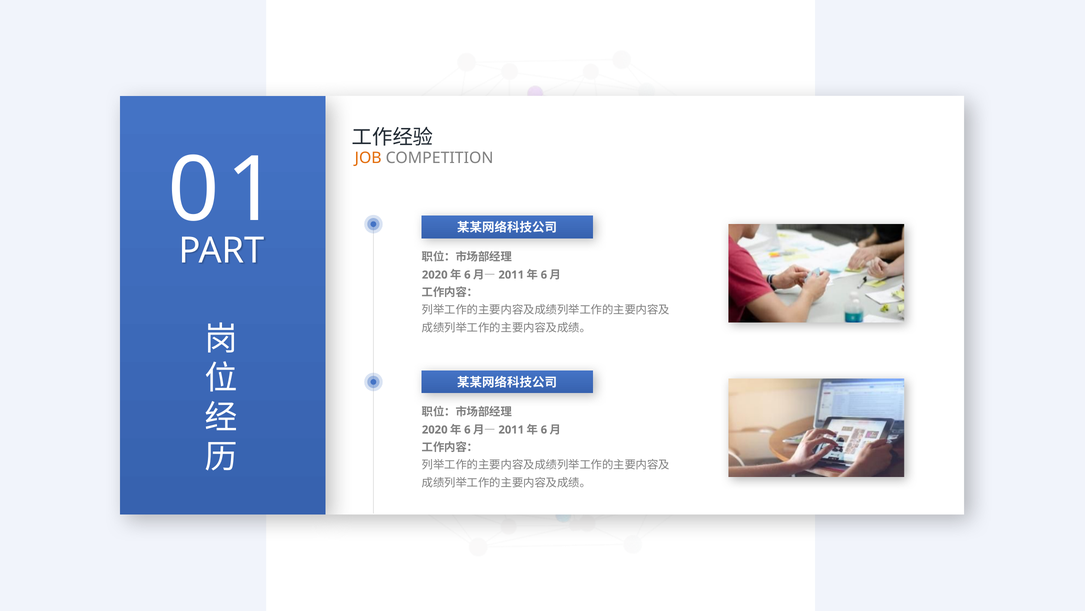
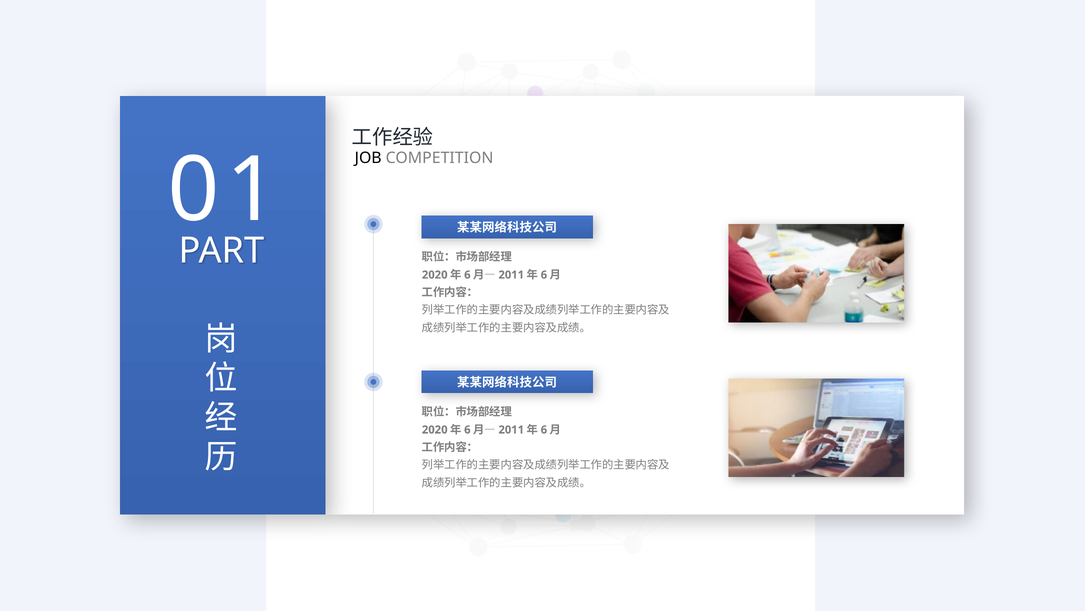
JOB colour: orange -> black (368, 158)
